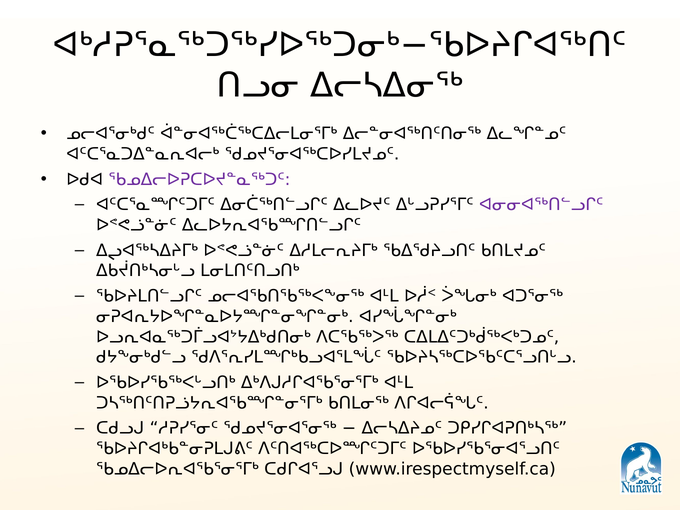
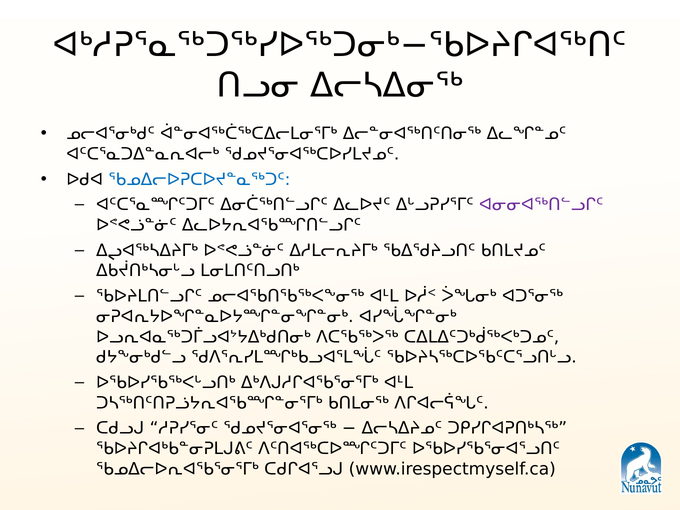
ᖃᓄᐃᓕᐅᕈᑕᐅᔪᓐᓇᖅᑐᑦ colour: purple -> blue (199, 179)
